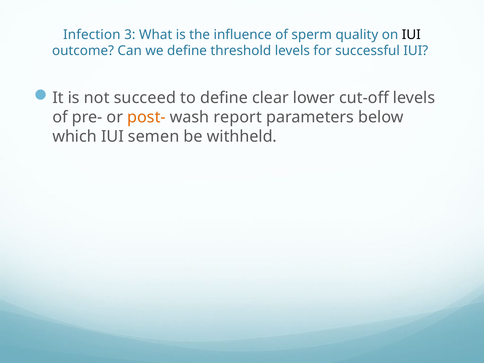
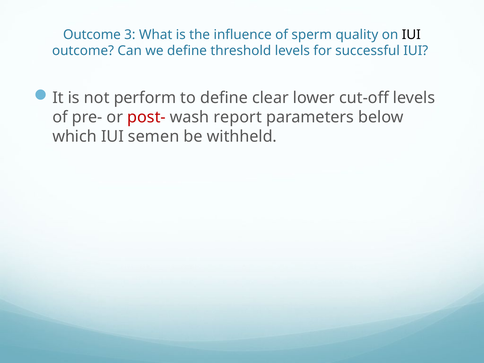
Infection: Infection -> Outcome (92, 35)
succeed: succeed -> perform (145, 98)
post- colour: orange -> red (146, 117)
